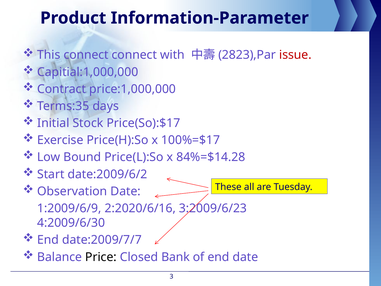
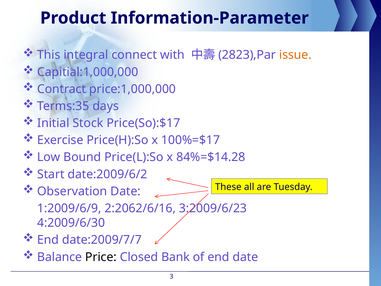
This connect: connect -> integral (86, 55)
issue colour: red -> orange (295, 55)
2:2020/6/16: 2:2020/6/16 -> 2:2062/6/16 (140, 208)
